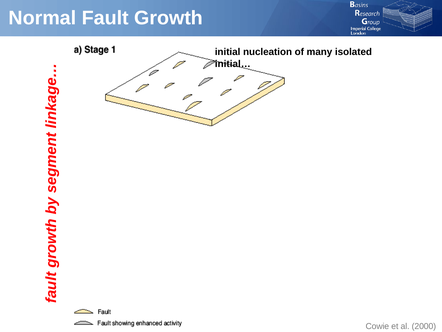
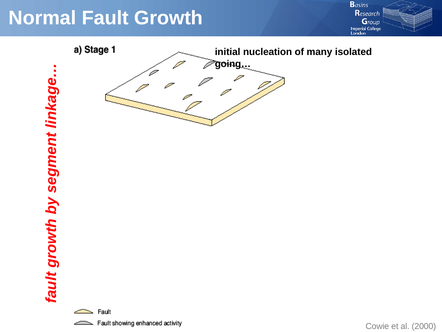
initial…: initial… -> going… (233, 64)
